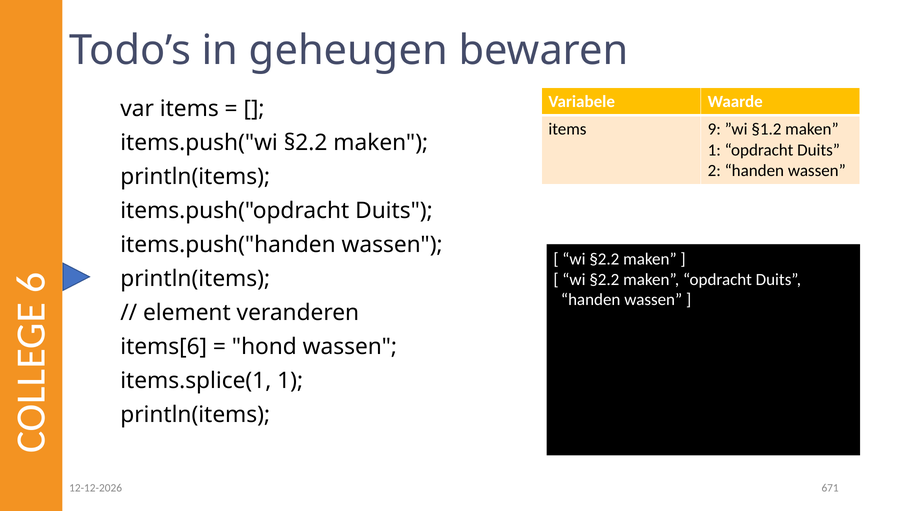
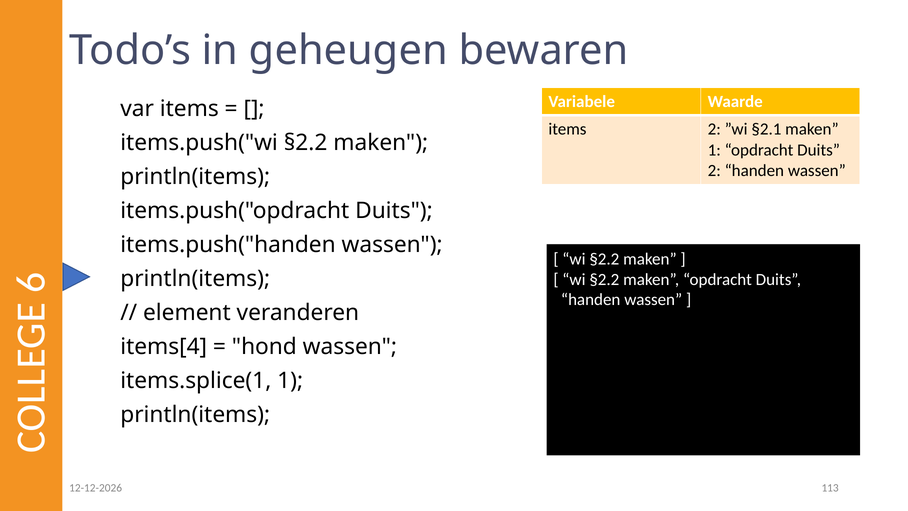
items 9: 9 -> 2 (714, 129)
§1.2: §1.2 -> §2.1 (766, 129)
items[6: items[6 -> items[4 (164, 347)
671: 671 -> 113 (830, 488)
